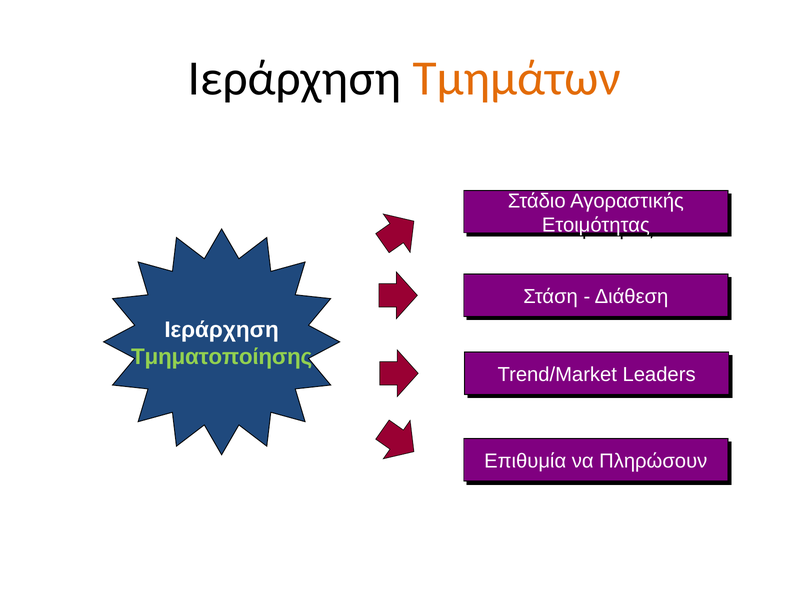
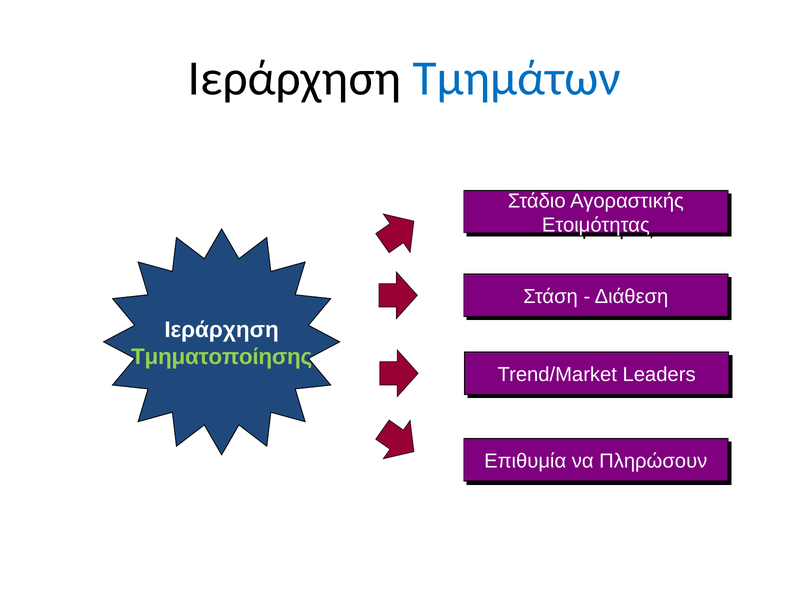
Τμημάτων colour: orange -> blue (517, 78)
